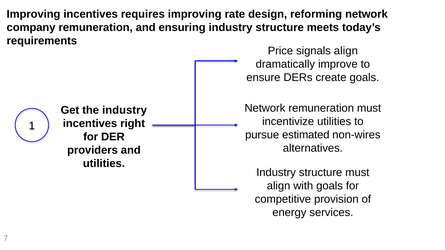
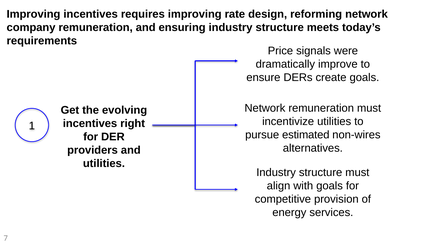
signals align: align -> were (346, 51)
the industry: industry -> evolving (125, 110)
